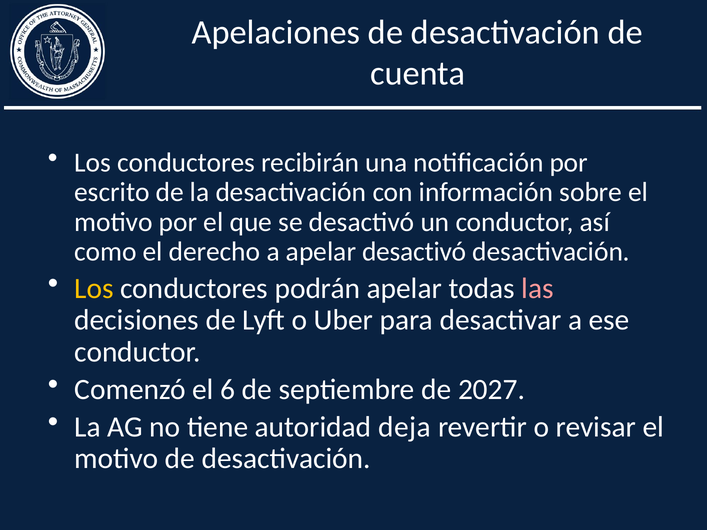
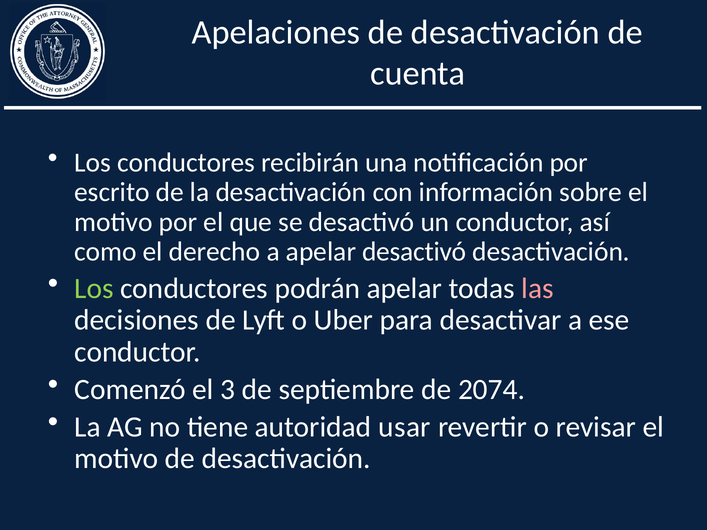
Los colour: yellow -> light green (94, 288)
6: 6 -> 3 (228, 390)
2027: 2027 -> 2074 (492, 390)
deja: deja -> usar (405, 427)
